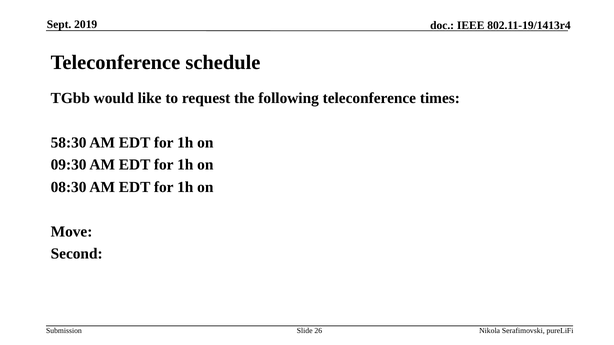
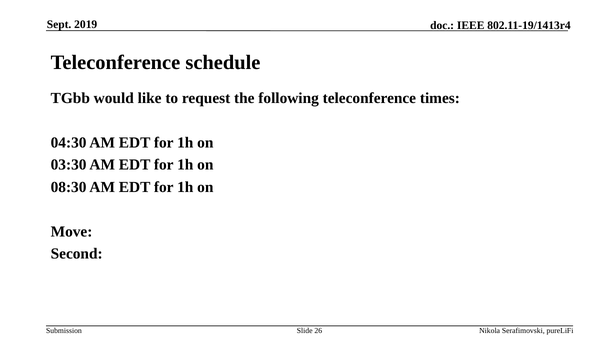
58:30: 58:30 -> 04:30 (69, 143)
09:30: 09:30 -> 03:30 (69, 165)
